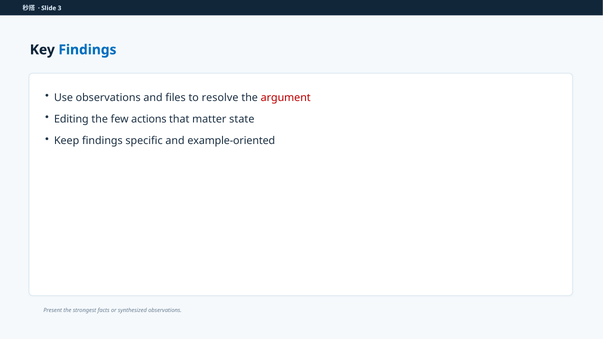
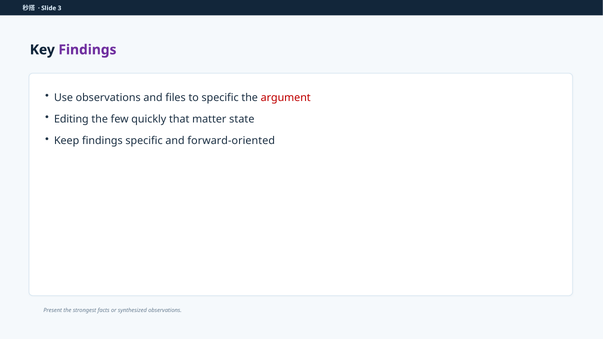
Findings colour: blue -> purple (87, 50)
to resolve: resolve -> specific (220, 98)
actions: actions -> quickly (149, 119)
example-oriented: example-oriented -> forward-oriented (231, 141)
